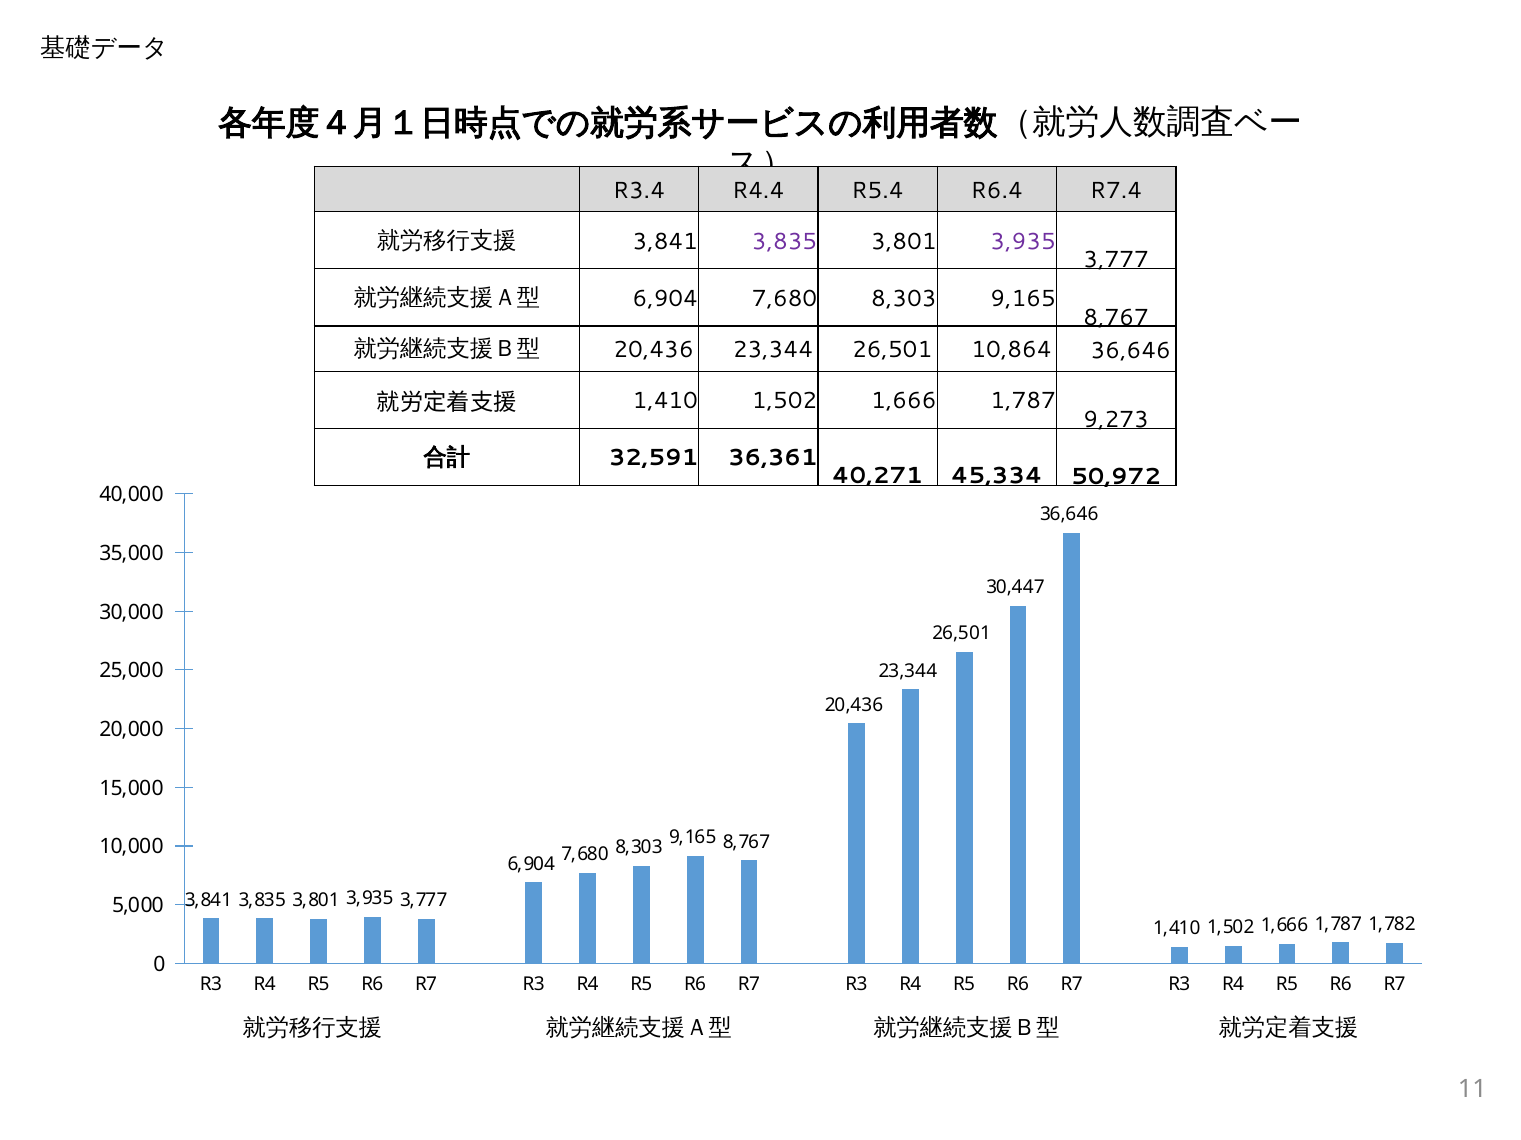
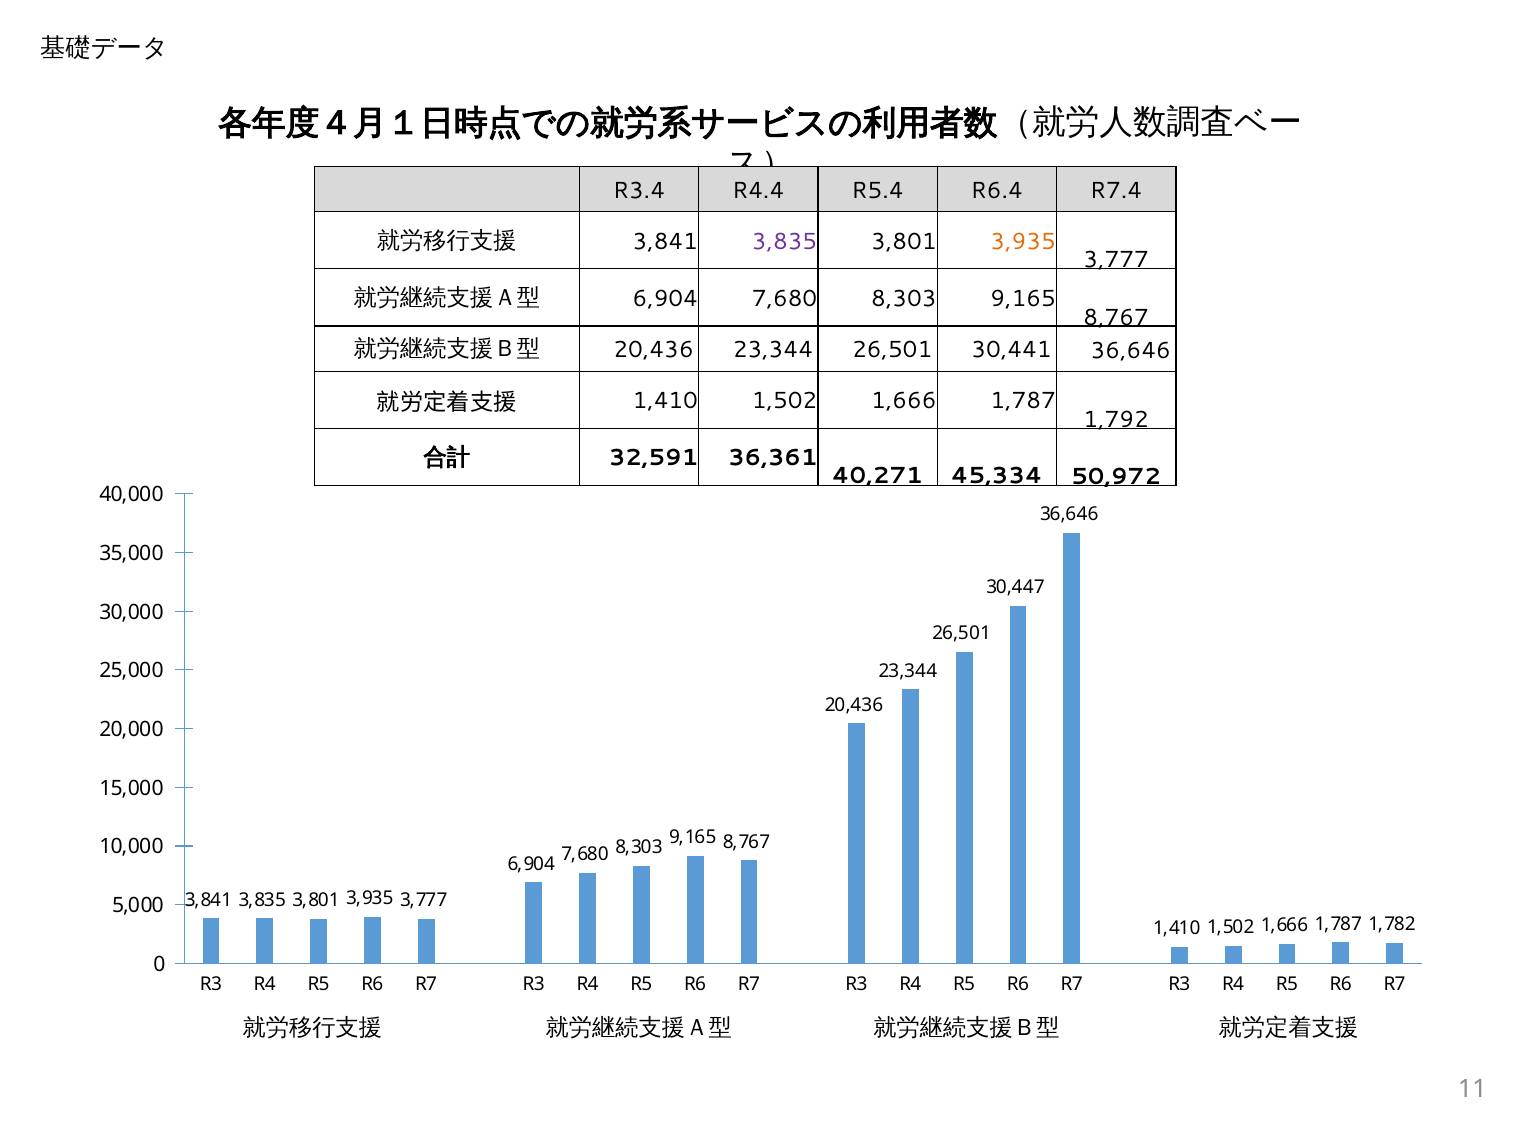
3,935 colour: purple -> orange (1023, 242)
10,864: 10,864 -> 30,441 (1011, 350)
9,273: 9,273 -> 1,792 (1116, 420)
